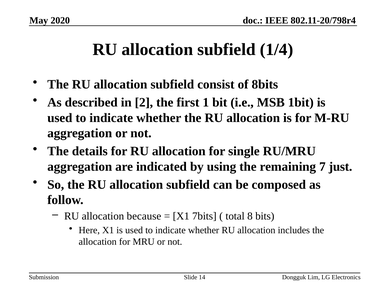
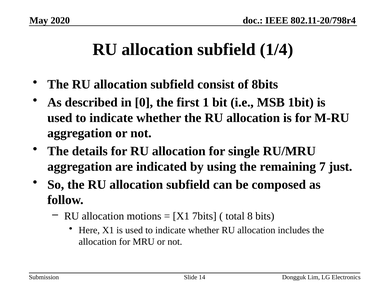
2: 2 -> 0 (144, 103)
because: because -> motions (144, 216)
